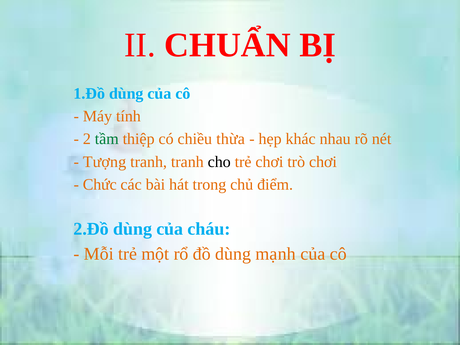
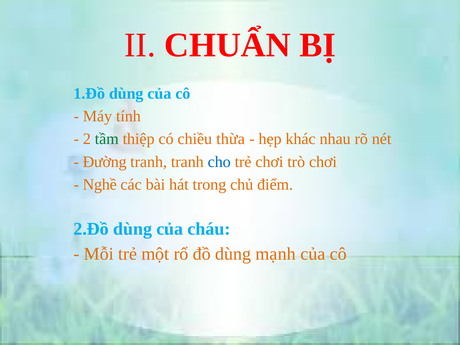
Tượng: Tượng -> Đường (105, 162)
cho colour: black -> blue (219, 162)
Chức: Chức -> Nghề (100, 184)
